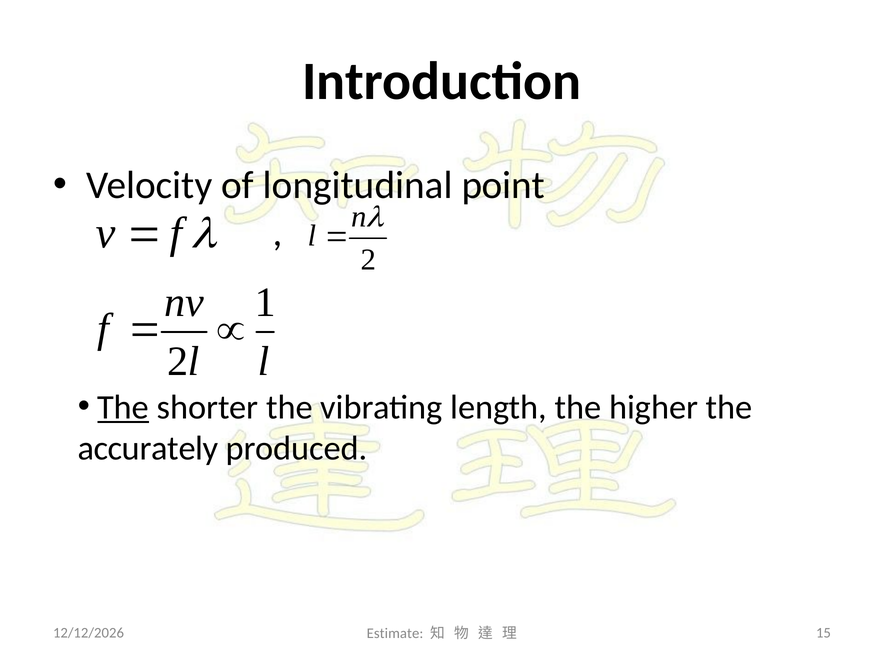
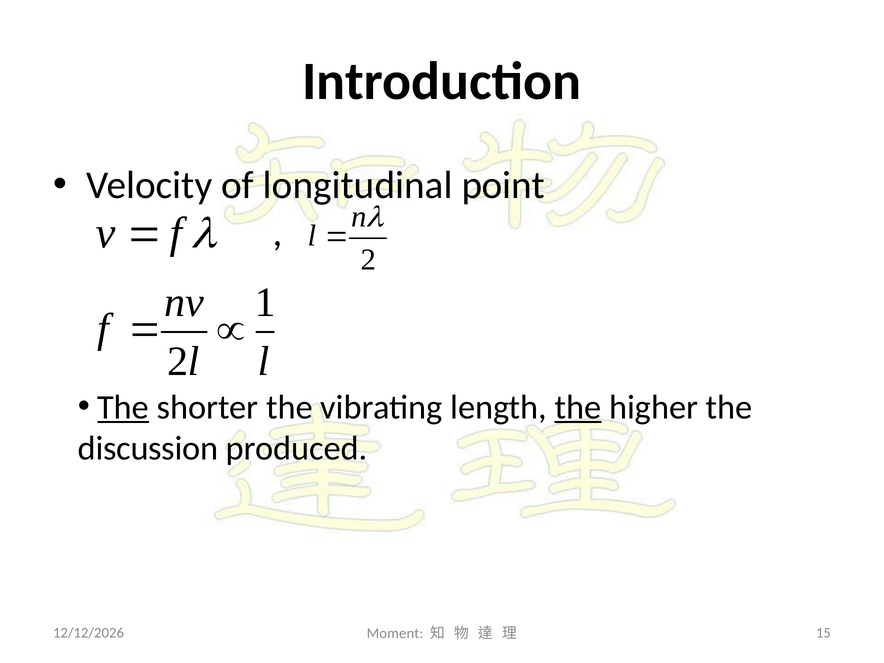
the underline: none -> present (578, 407)
accurately: accurately -> discussion (148, 448)
Estimate: Estimate -> Moment (395, 633)
